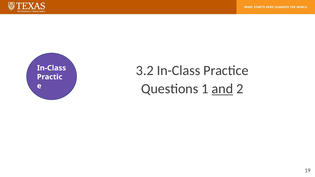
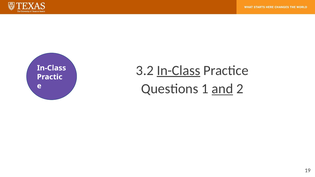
In-Class underline: none -> present (179, 71)
